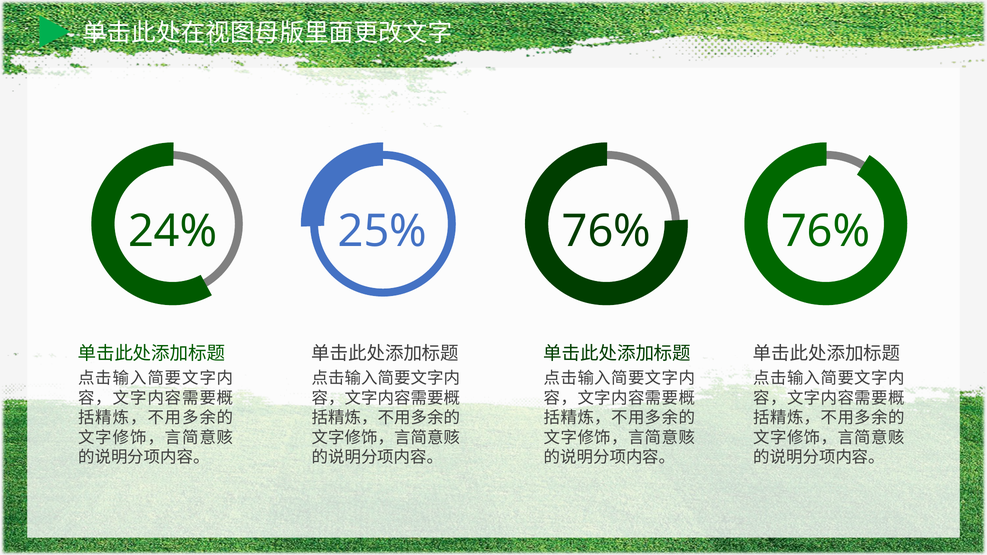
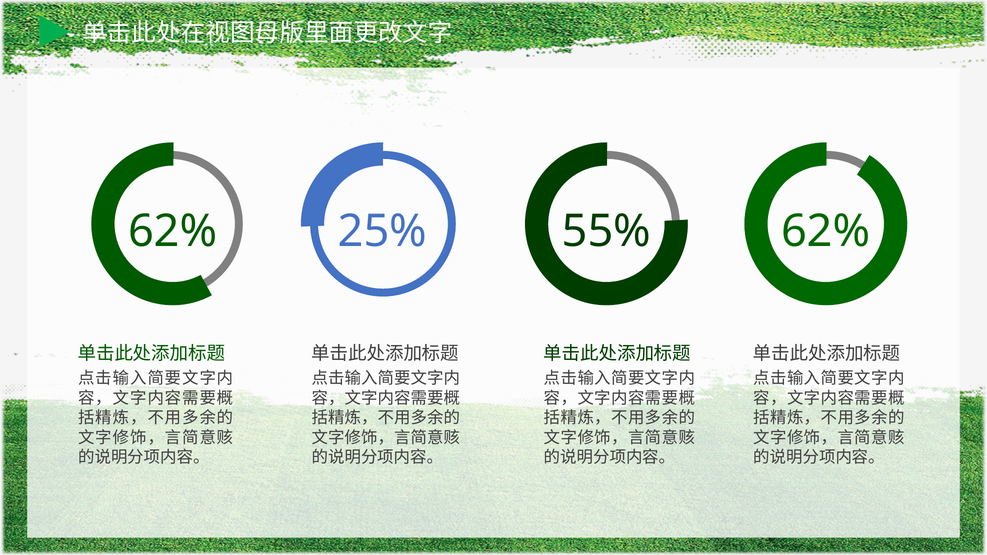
24%: 24% -> 62% (173, 232)
25% 76%: 76% -> 55% (606, 232)
76%: 76% -> 62% (826, 232)
